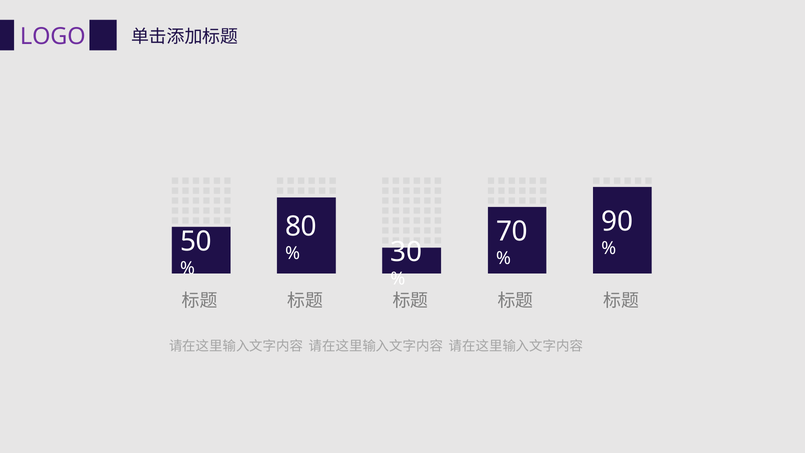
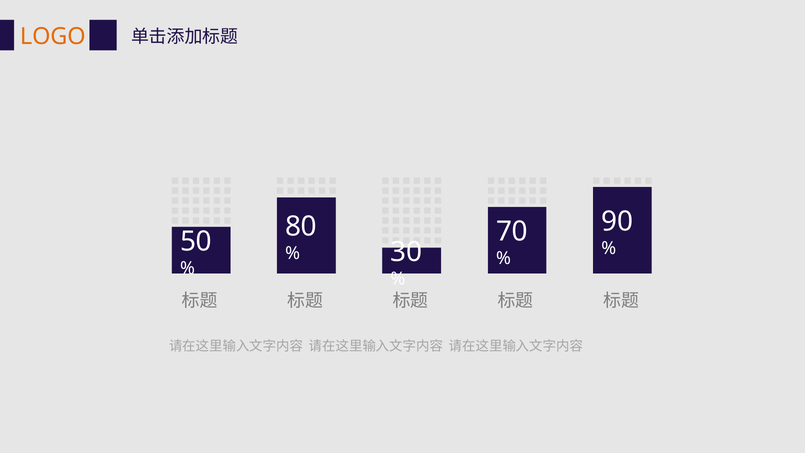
LOGO colour: purple -> orange (53, 36)
